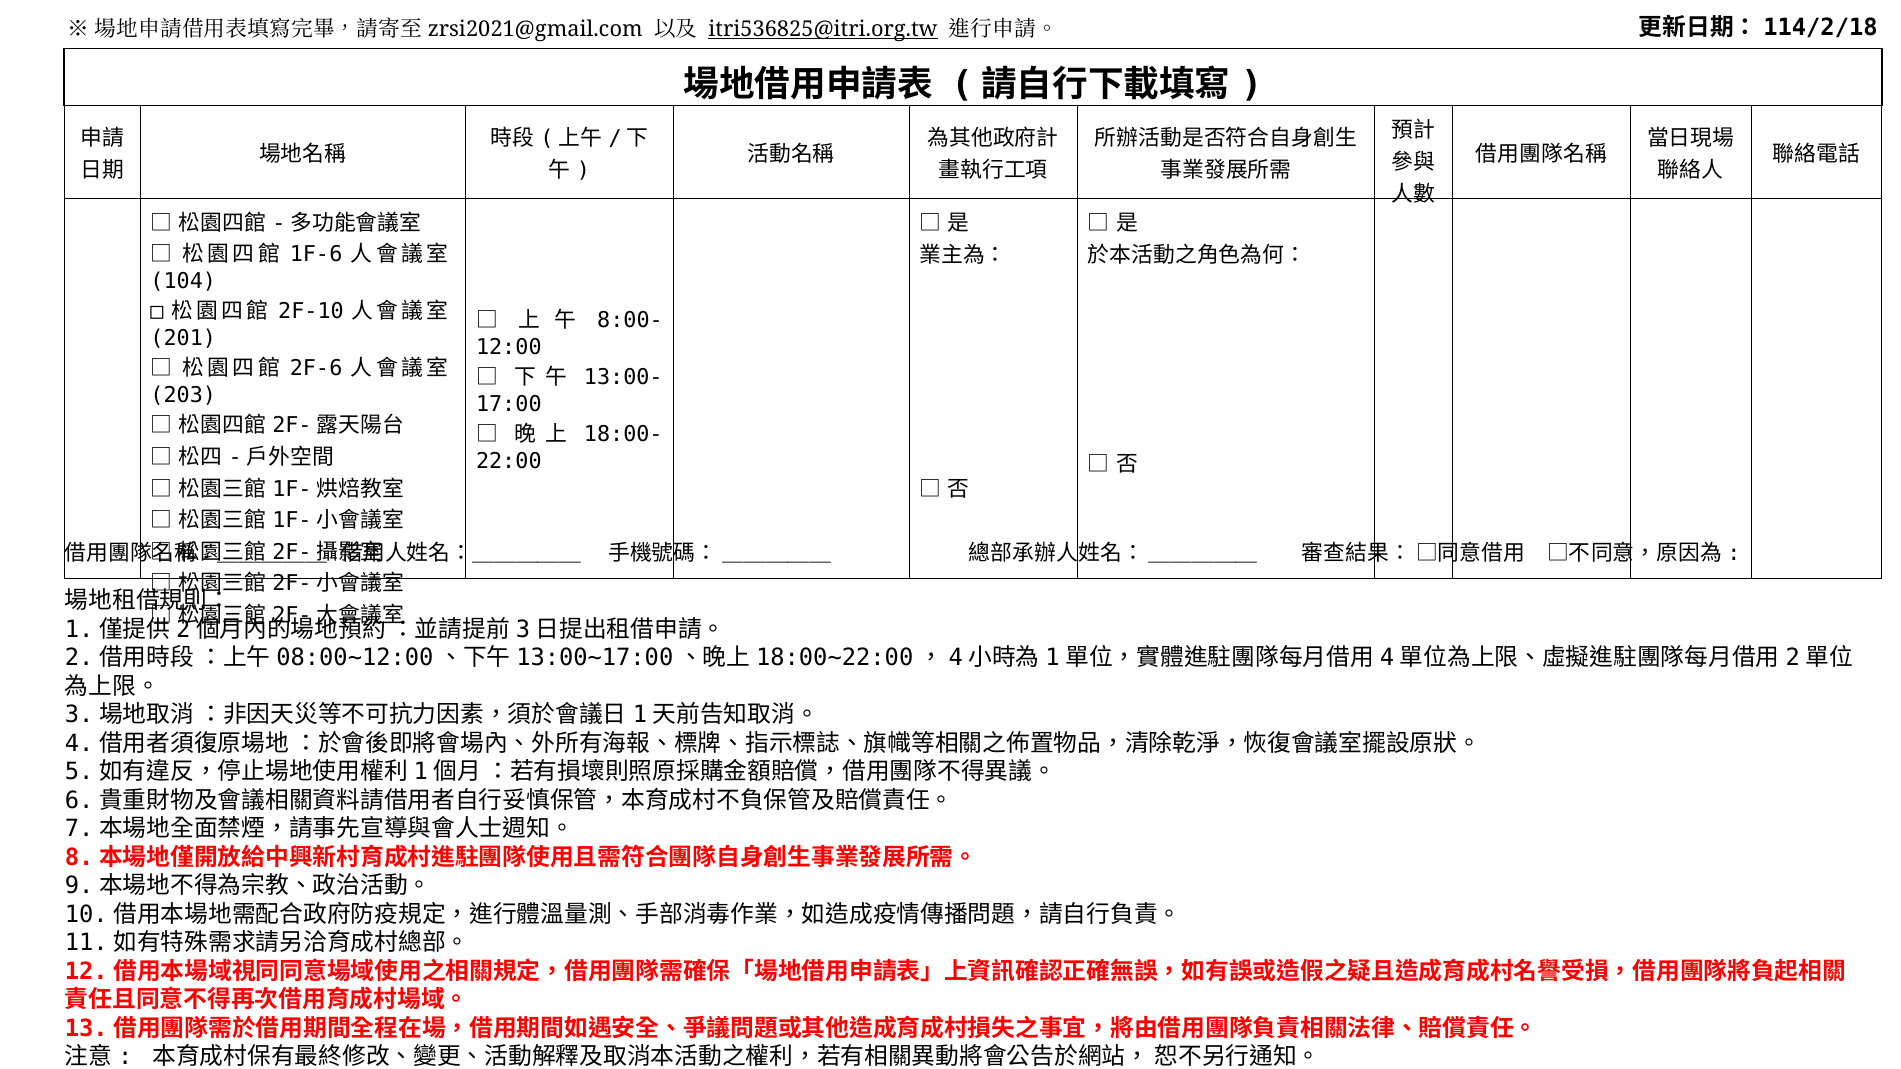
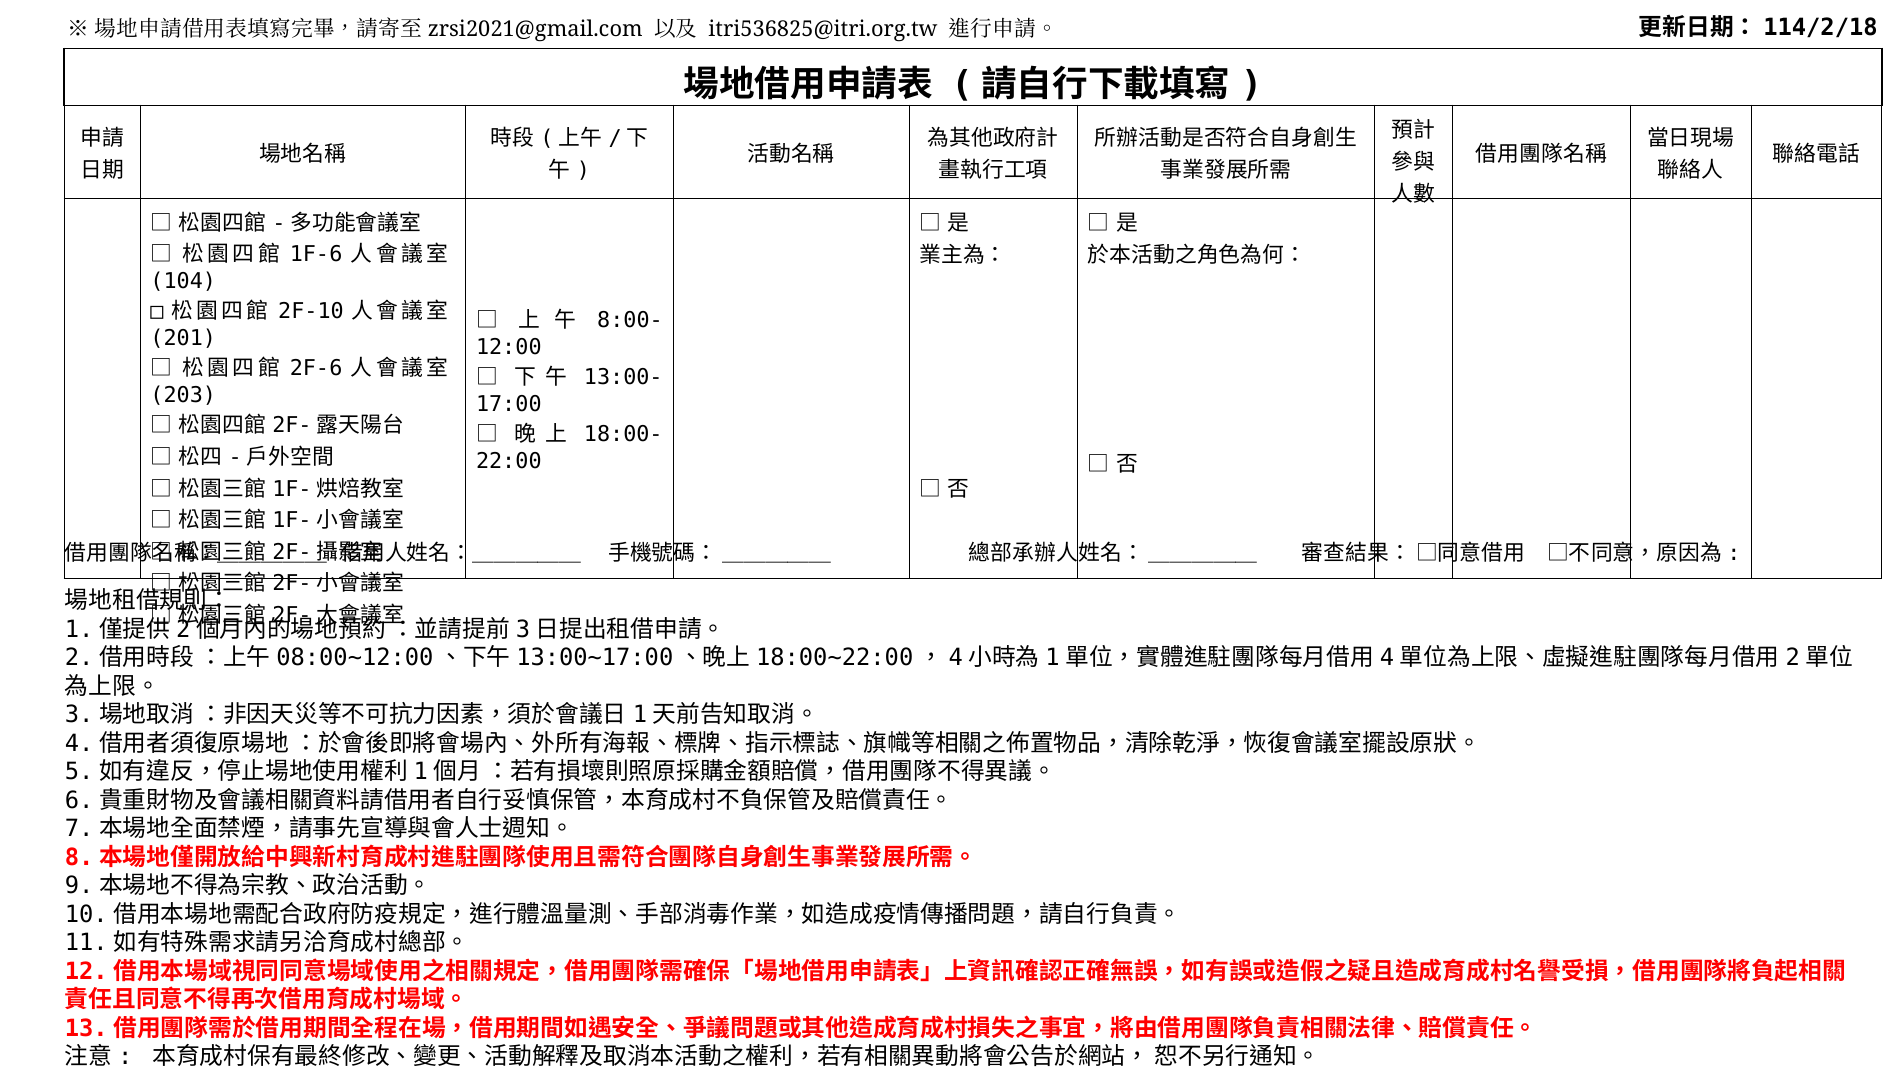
itri536825@itri.org.tw underline: present -> none (823, 29)
